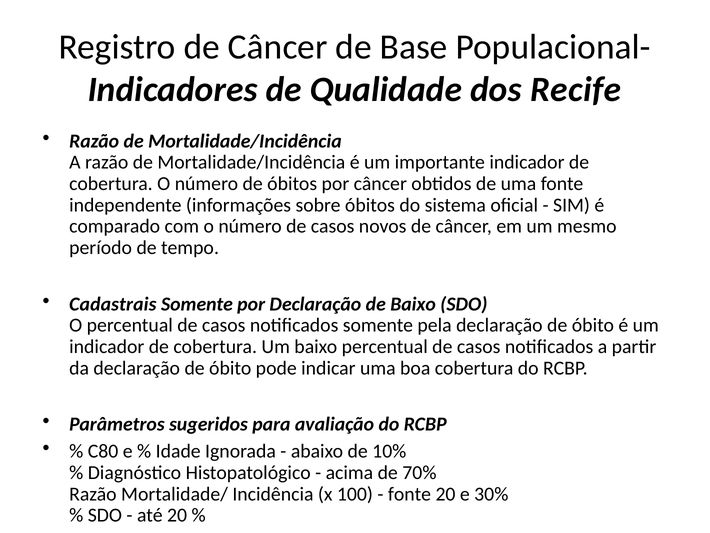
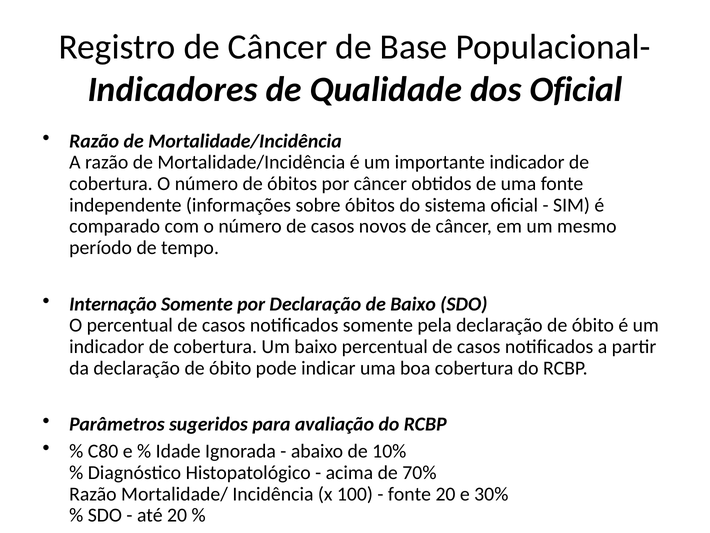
dos Recife: Recife -> Oficial (576, 89)
Cadastrais: Cadastrais -> Internação (113, 304)
